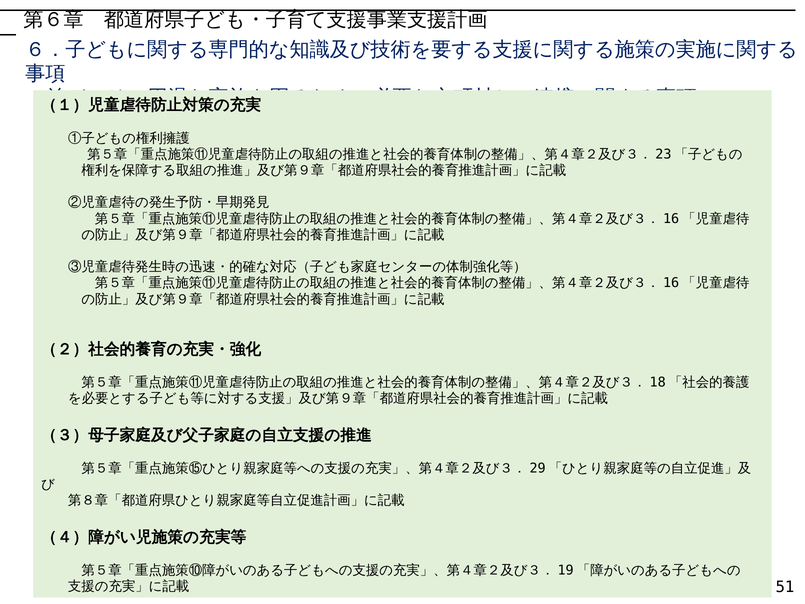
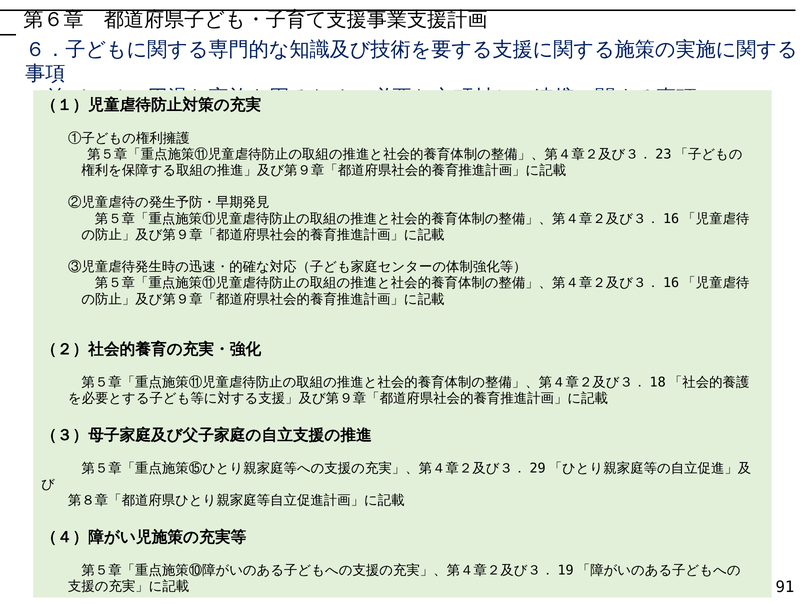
51: 51 -> 91 (785, 587)
